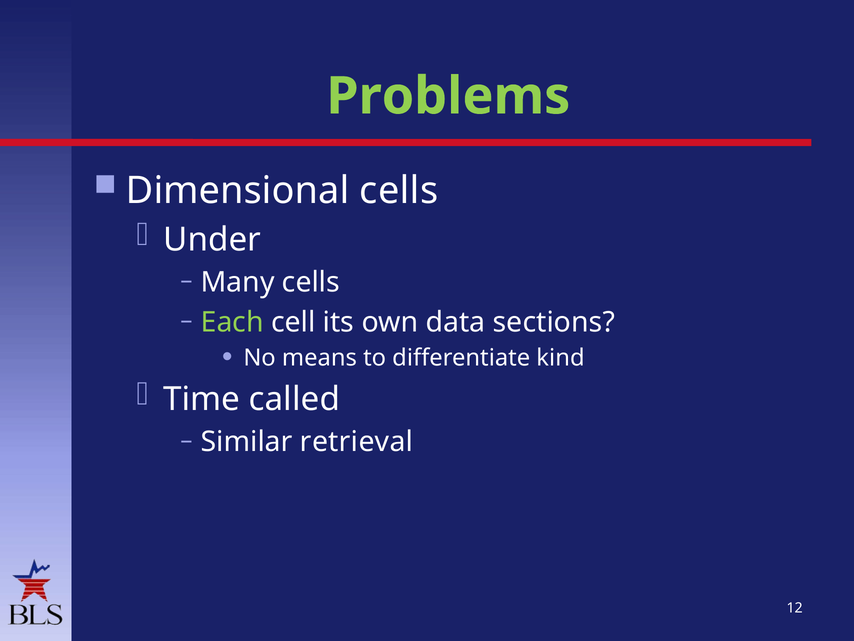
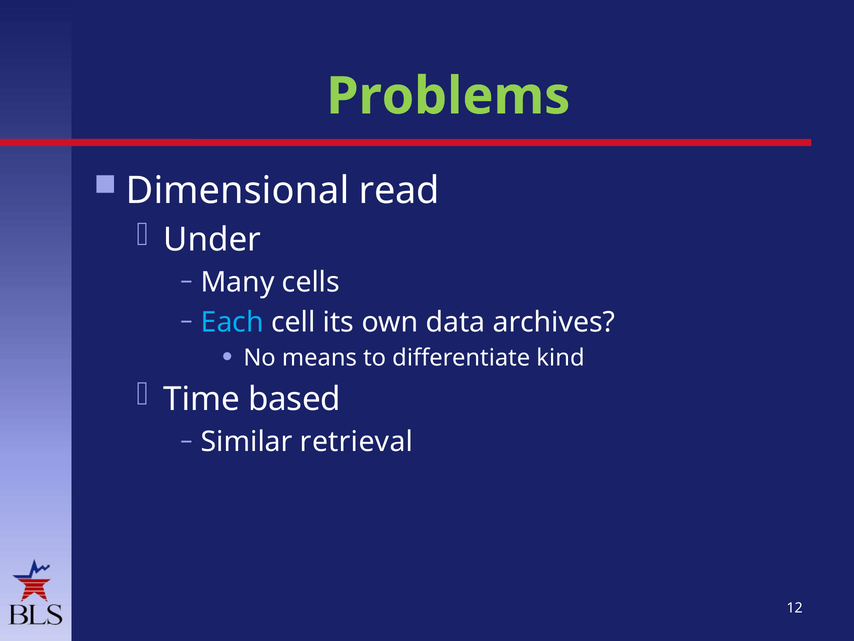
Dimensional cells: cells -> read (399, 191)
Each colour: light green -> light blue (232, 322)
sections: sections -> archives (554, 322)
called: called -> based (294, 399)
